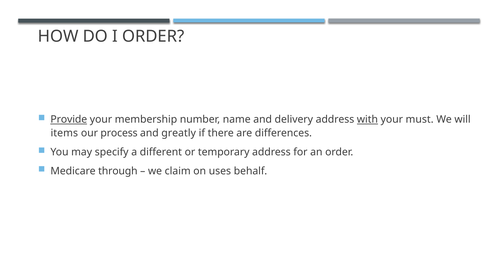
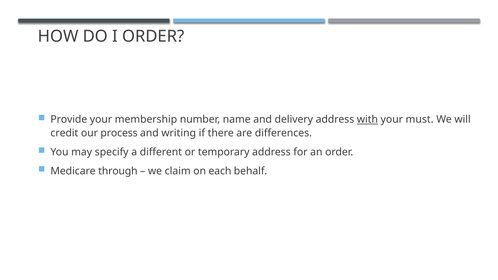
Provide underline: present -> none (69, 120)
items: items -> credit (64, 133)
greatly: greatly -> writing (179, 133)
uses: uses -> each (220, 171)
